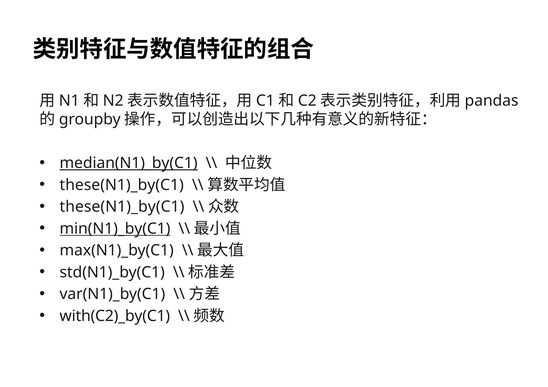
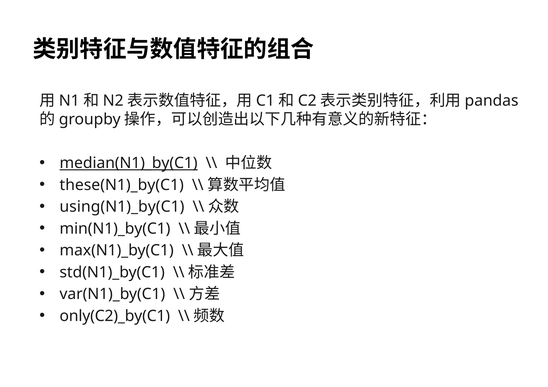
these(N1)_by(C1: these(N1)_by(C1 -> using(N1)_by(C1 (122, 207)
min(N1)_by(C1 underline: present -> none (115, 229)
with(C2)_by(C1: with(C2)_by(C1 -> only(C2)_by(C1 (115, 316)
